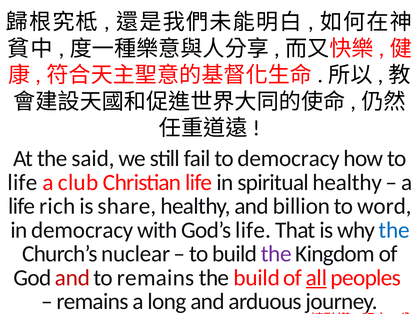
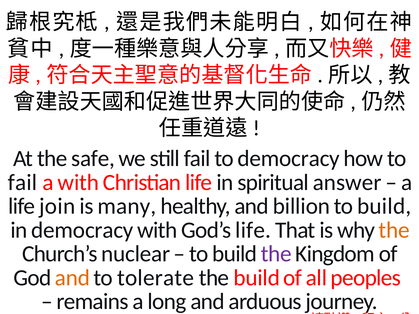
said: said -> safe (93, 159)
life: life -> fail (23, 183)
a club: club -> with (78, 183)
spiritual healthy: healthy -> answer (347, 183)
rich: rich -> join (57, 206)
share: share -> many (127, 206)
word: word -> build (384, 206)
the colour: blue -> orange (394, 230)
and colour: red -> orange (72, 278)
to remains: remains -> tolerate (156, 278)
all underline: present -> none (316, 278)
